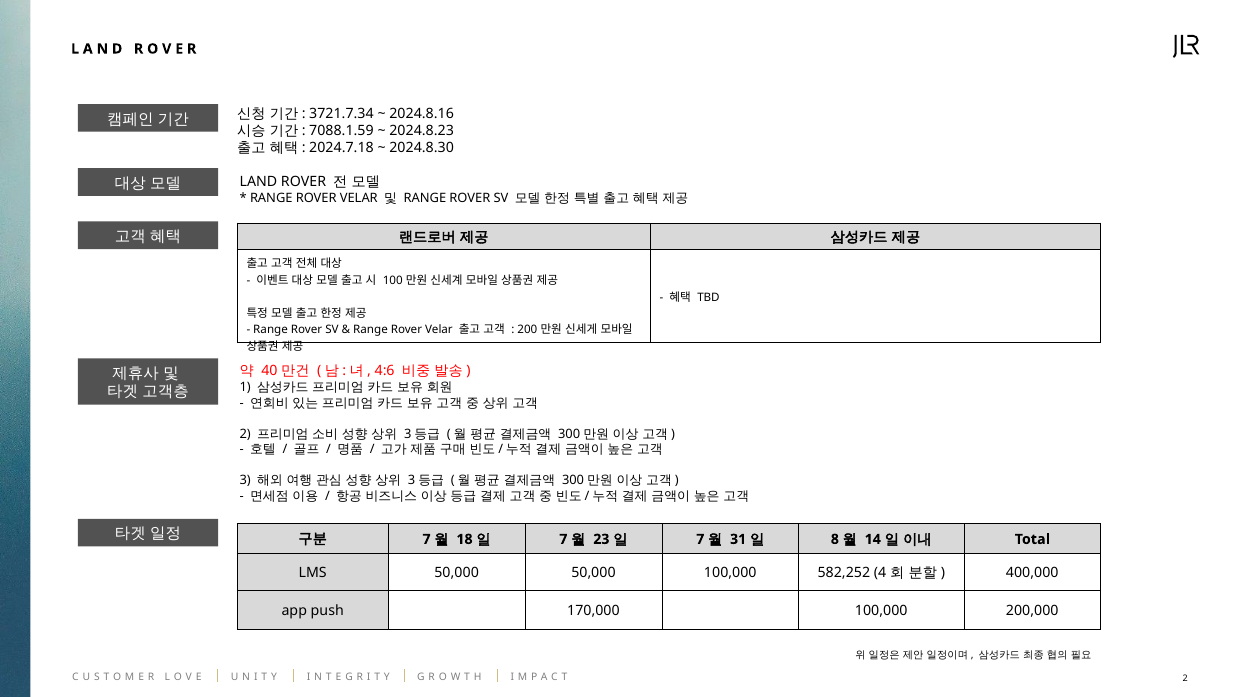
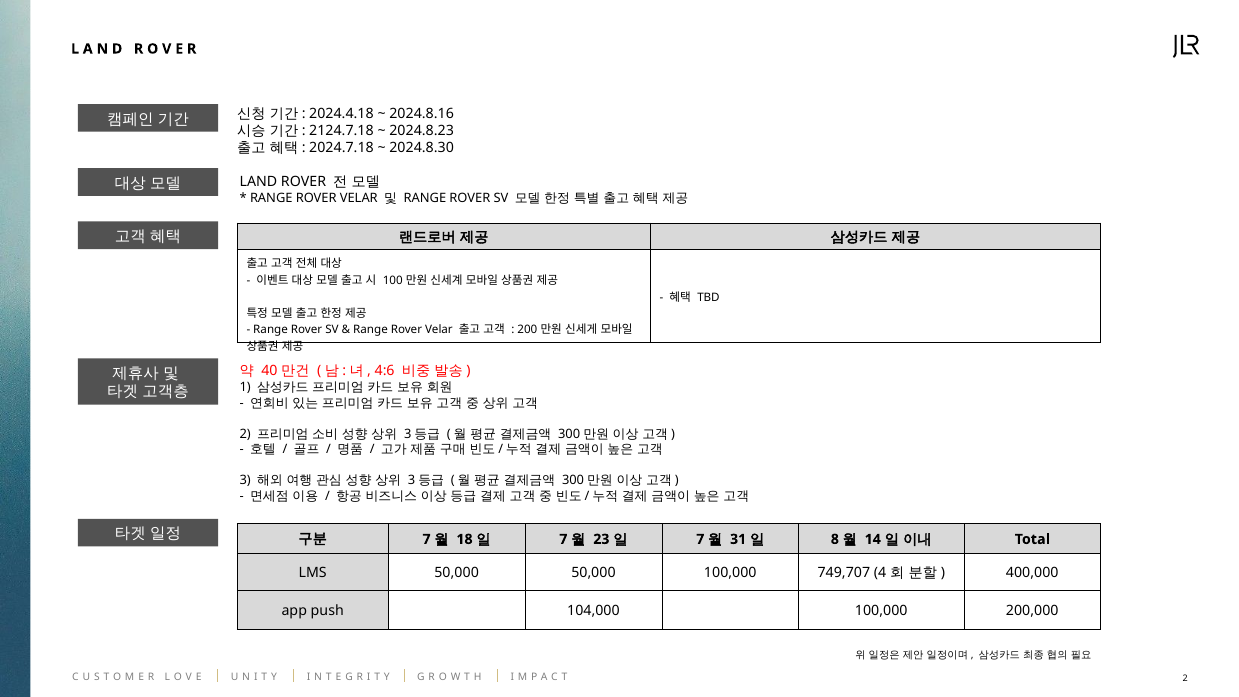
3721.7.34: 3721.7.34 -> 2024.4.18 (341, 113)
7088.1.59: 7088.1.59 -> 2124.7.18 (341, 130)
582,252: 582,252 -> 749,707 (844, 572)
170,000: 170,000 -> 104,000 (593, 611)
